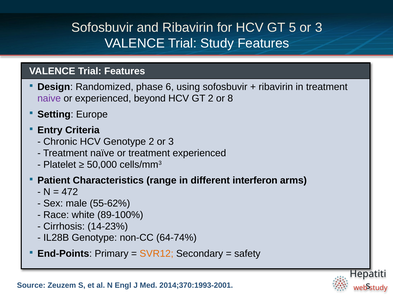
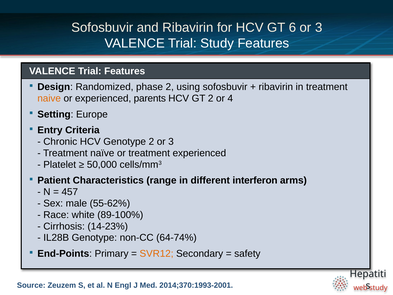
5: 5 -> 6 (292, 27)
phase 6: 6 -> 2 (170, 87)
naive colour: purple -> orange (49, 98)
beyond: beyond -> parents (150, 98)
8: 8 -> 4 (230, 98)
472: 472 -> 457 (70, 192)
